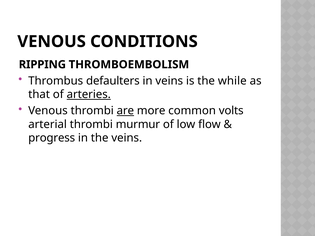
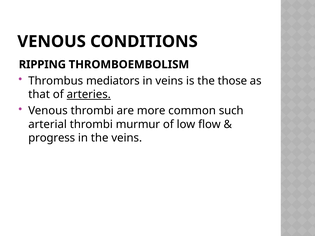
defaulters: defaulters -> mediators (113, 81)
while: while -> those (232, 81)
are underline: present -> none (125, 111)
volts: volts -> such (231, 111)
